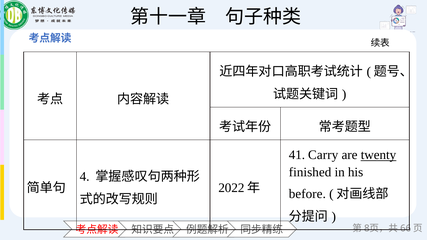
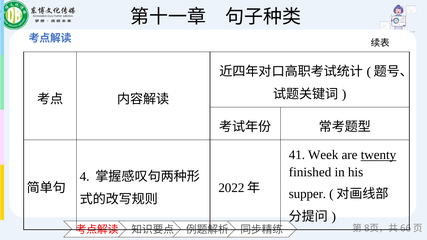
Carry: Carry -> Week (323, 155)
before: before -> supper (307, 194)
